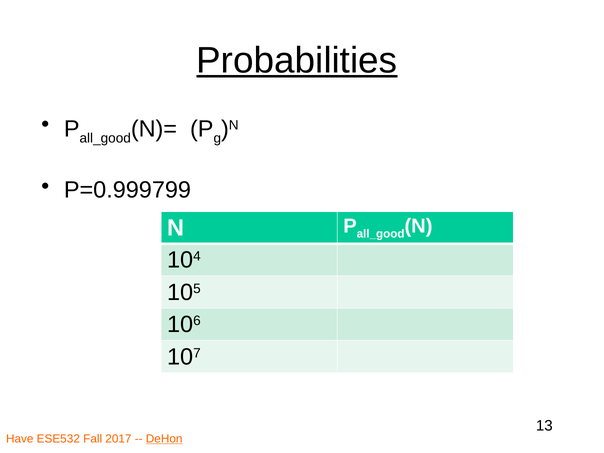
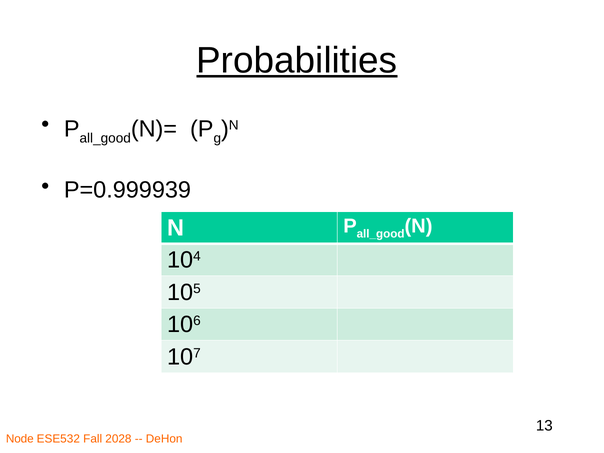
P=0.999799: P=0.999799 -> P=0.999939 (127, 190)
Have: Have -> Node (20, 439)
2017: 2017 -> 2028 (118, 439)
DeHon underline: present -> none (164, 439)
